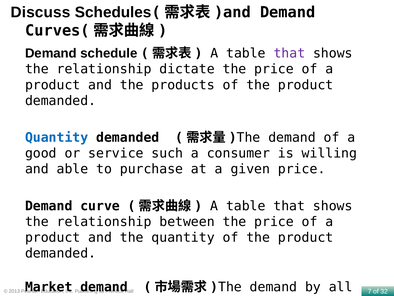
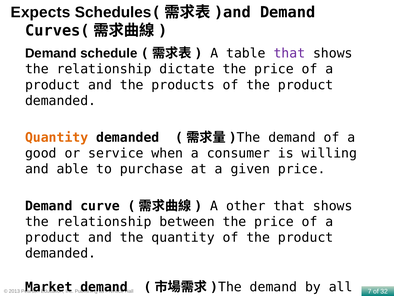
Discuss: Discuss -> Expects (41, 12)
Quantity colour: blue -> orange (57, 137)
such: such -> when (167, 153)
table: table -> other (246, 206)
